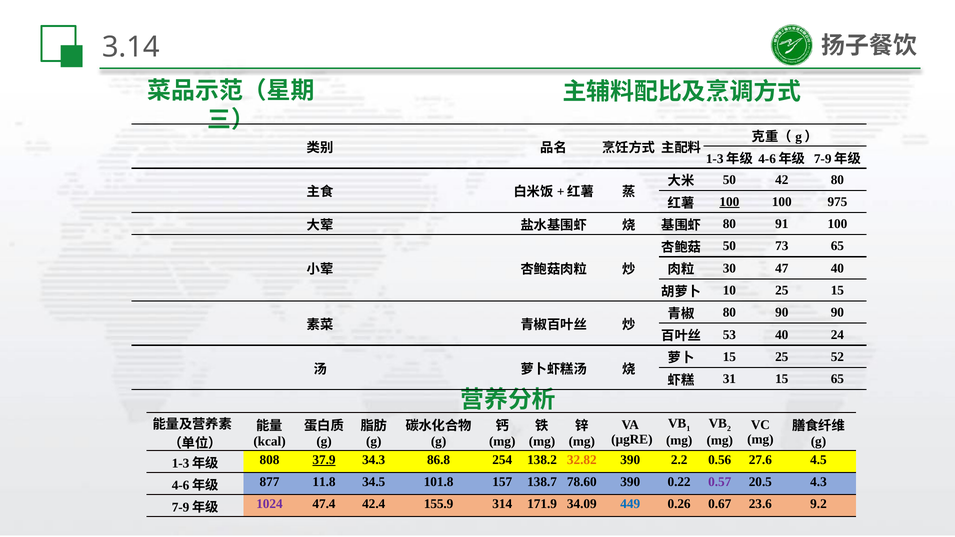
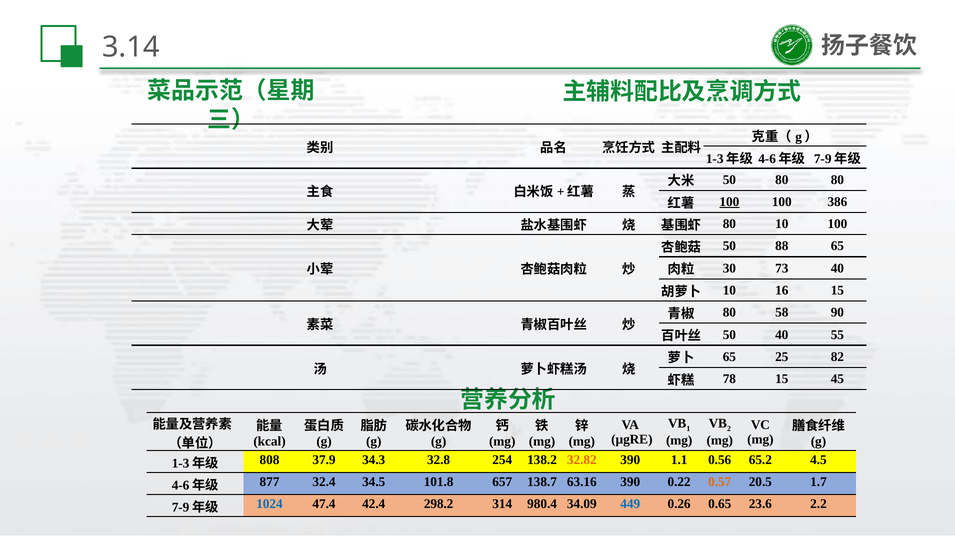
50 42: 42 -> 80 (782, 180)
975: 975 -> 386 (837, 202)
80 91: 91 -> 10 (782, 224)
73: 73 -> 88 (782, 246)
47: 47 -> 73 (782, 268)
10 25: 25 -> 16 (782, 291)
80 90: 90 -> 58 (782, 313)
53: 53 -> 50 (729, 335)
24: 24 -> 55 (837, 335)
15: 15 -> 65 (729, 357)
52: 52 -> 82 (837, 357)
31: 31 -> 78 (729, 379)
15 65: 65 -> 45 (837, 379)
37.9 underline: present -> none (324, 460)
86.8: 86.8 -> 32.8 (439, 460)
2.2: 2.2 -> 1.1 (679, 460)
27.6: 27.6 -> 65.2 (760, 460)
11.8: 11.8 -> 32.4 (324, 482)
157: 157 -> 657 (502, 482)
78.60: 78.60 -> 63.16 (582, 482)
0.57 colour: purple -> orange (720, 482)
4.3: 4.3 -> 1.7 (819, 482)
1024 colour: purple -> blue (269, 504)
155.9: 155.9 -> 298.2 (439, 504)
171.9: 171.9 -> 980.4 (542, 504)
0.67: 0.67 -> 0.65 (720, 504)
9.2: 9.2 -> 2.2 (819, 504)
